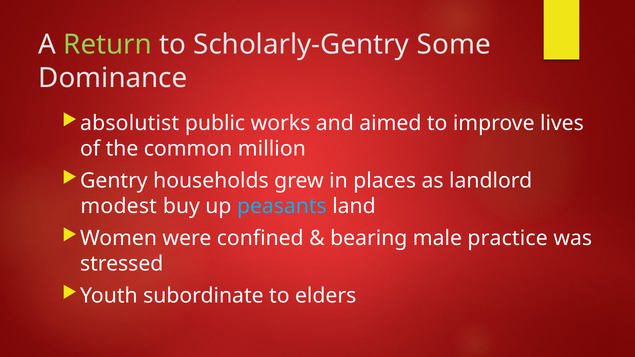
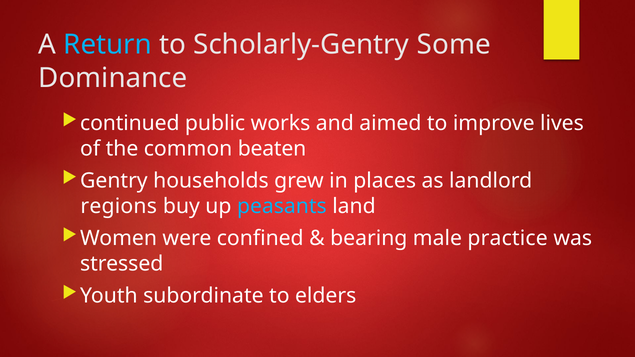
Return colour: light green -> light blue (108, 45)
absolutist: absolutist -> continued (130, 124)
million: million -> beaten (272, 149)
modest: modest -> regions (119, 206)
